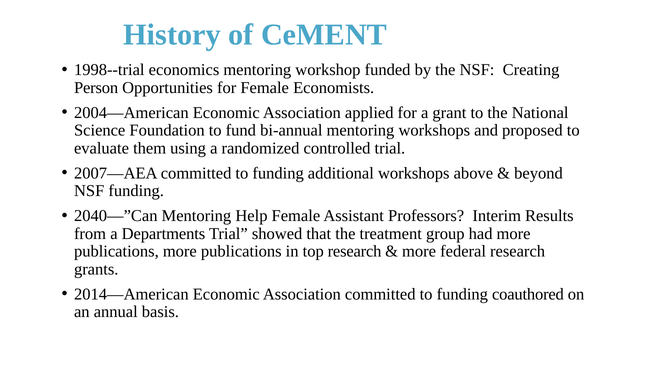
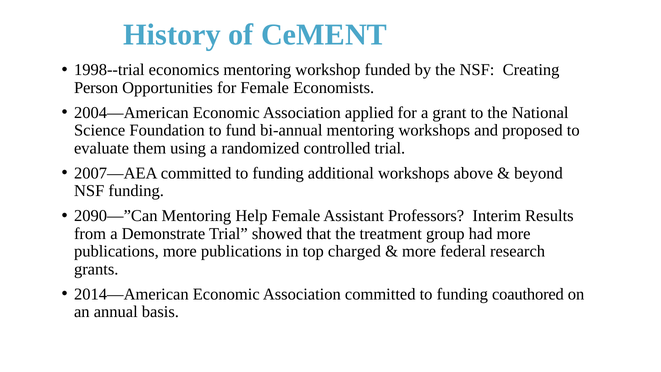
2040—”Can: 2040—”Can -> 2090—”Can (116, 216)
Departments: Departments -> Demonstrate (163, 233)
top research: research -> charged (354, 251)
